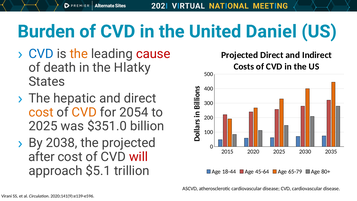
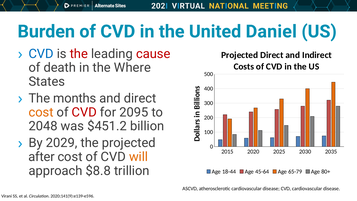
the colour: orange -> red (79, 54)
Hlatky: Hlatky -> Where (132, 68)
hepatic: hepatic -> months (75, 98)
CVD colour: orange -> red (84, 112)
2054: 2054 -> 2095 (134, 112)
2025: 2025 -> 2048 (43, 126)
$351.0: $351.0 -> $451.2 (107, 126)
2038: 2038 -> 2029 (62, 143)
will colour: red -> orange (139, 157)
$5.1: $5.1 -> $8.8 (98, 171)
